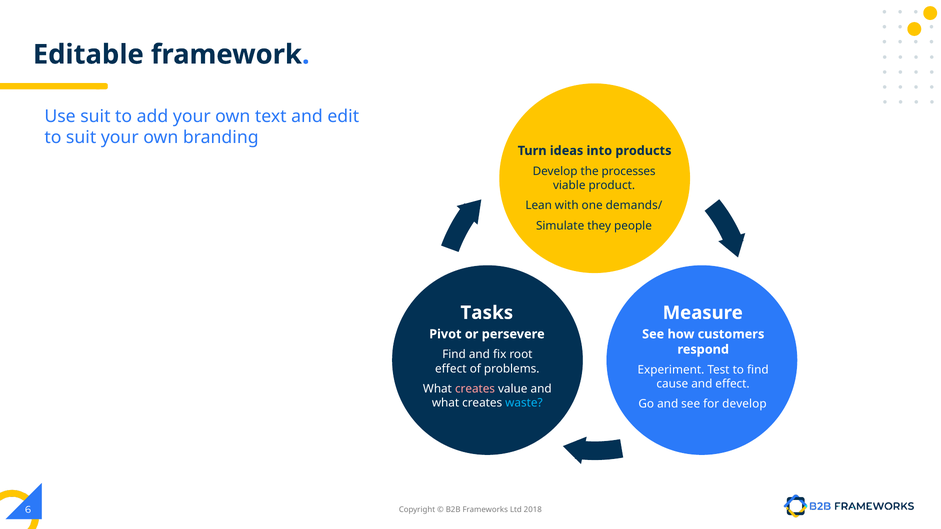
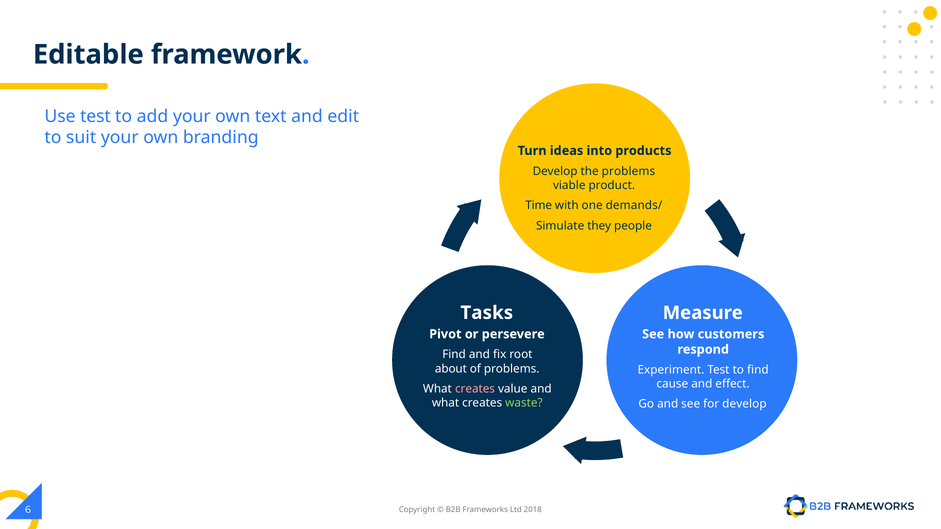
Use suit: suit -> test (95, 116)
the processes: processes -> problems (628, 171)
Lean: Lean -> Time (539, 206)
effect: effect -> about (451, 369)
waste colour: light blue -> light green (524, 403)
